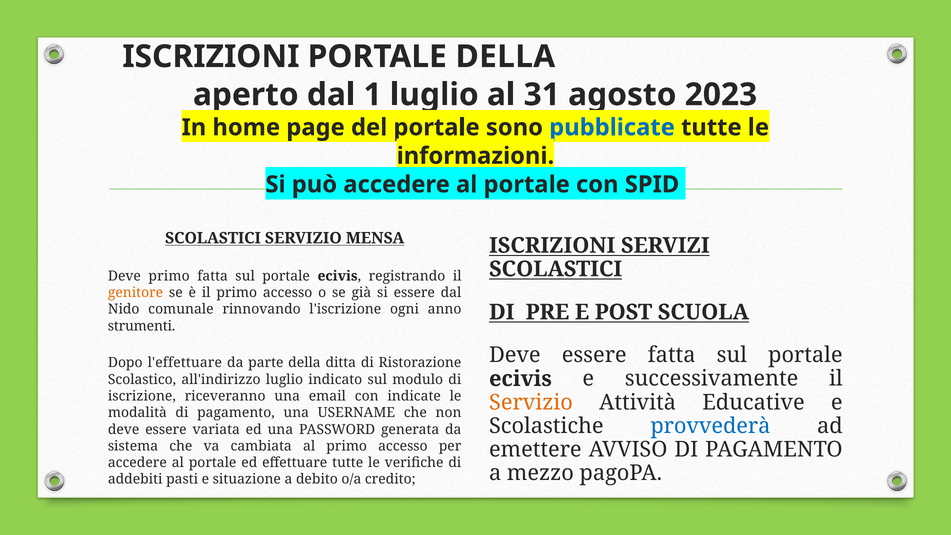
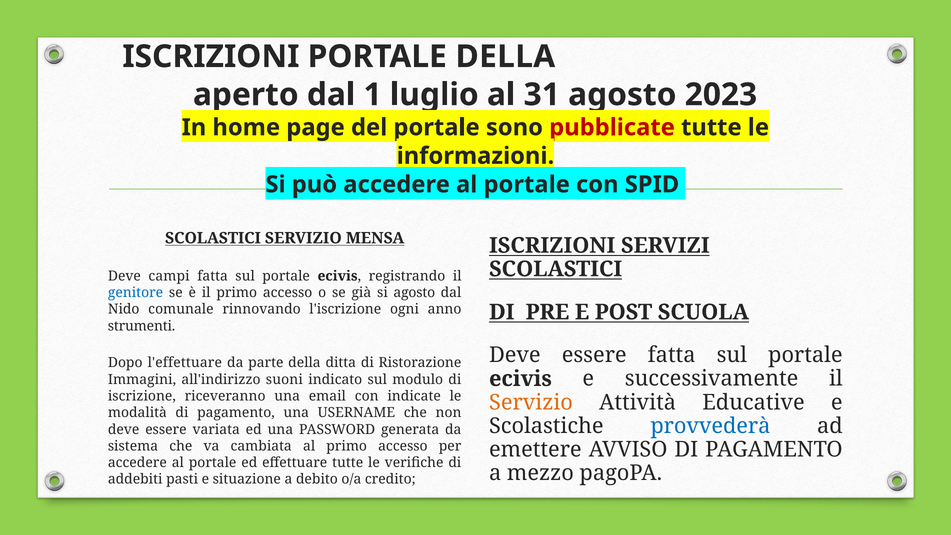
pubblicate colour: blue -> red (612, 127)
Deve primo: primo -> campi (169, 276)
genitore colour: orange -> blue (136, 293)
si essere: essere -> agosto (414, 293)
Scolastico: Scolastico -> Immagini (142, 379)
all'indirizzo luglio: luglio -> suoni (284, 379)
